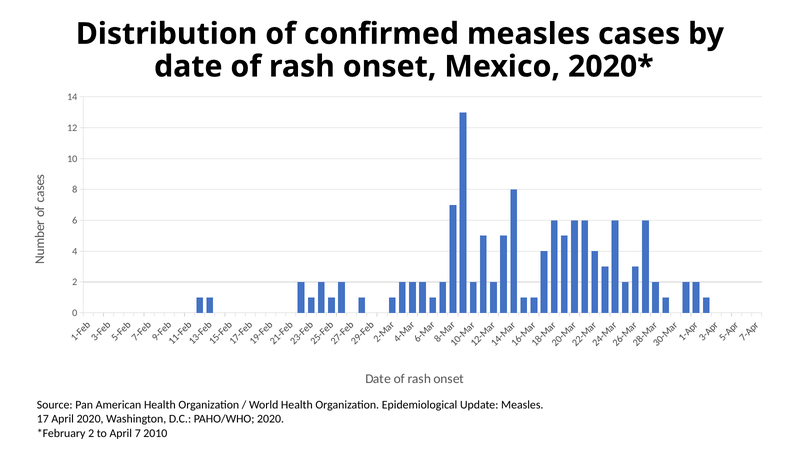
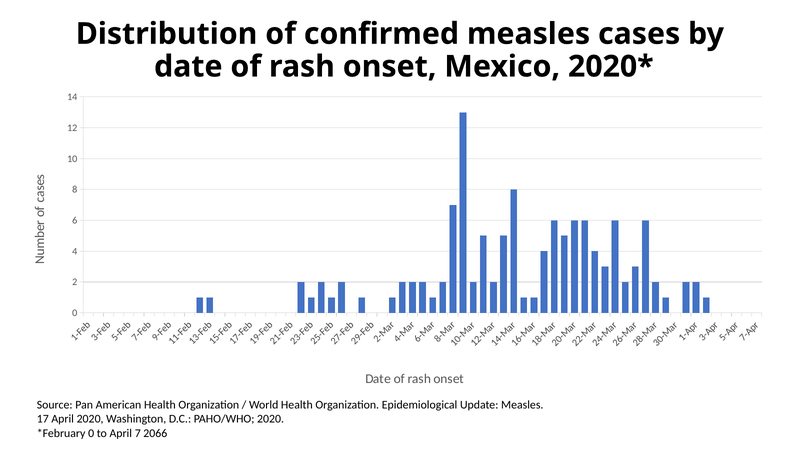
2: 2 -> 0 (91, 434)
2010: 2010 -> 2066 (155, 434)
